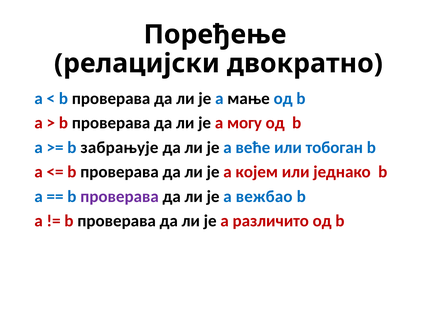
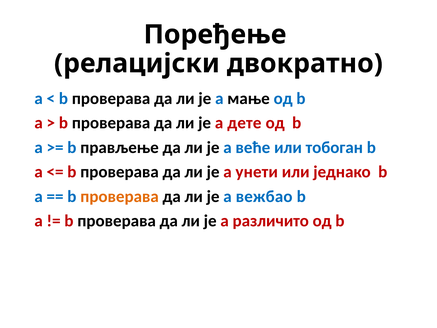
могу: могу -> дете (244, 123)
забрањује: забрањује -> прављење (120, 147)
којем: којем -> унети (257, 172)
проверава colour: purple -> orange (120, 196)
